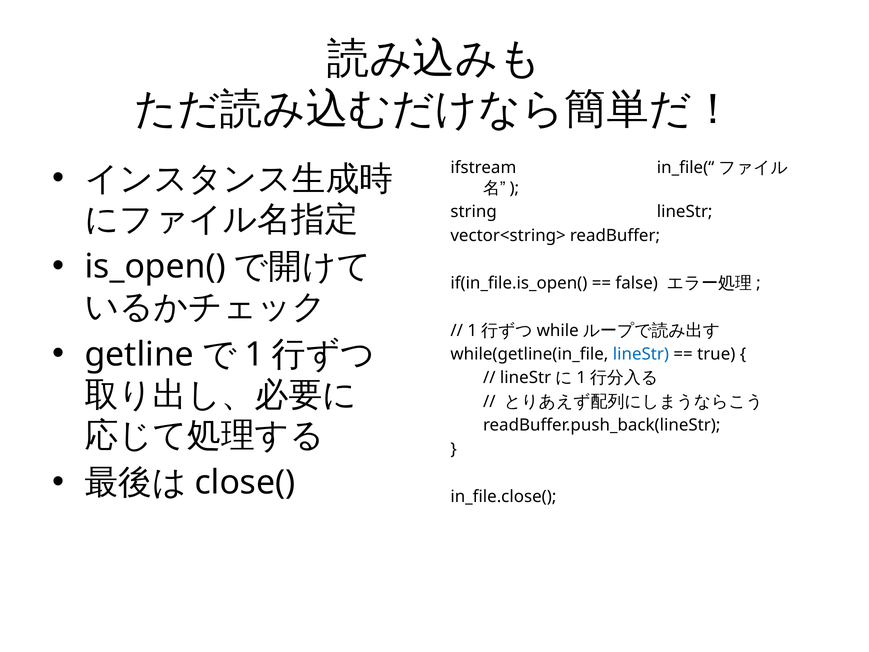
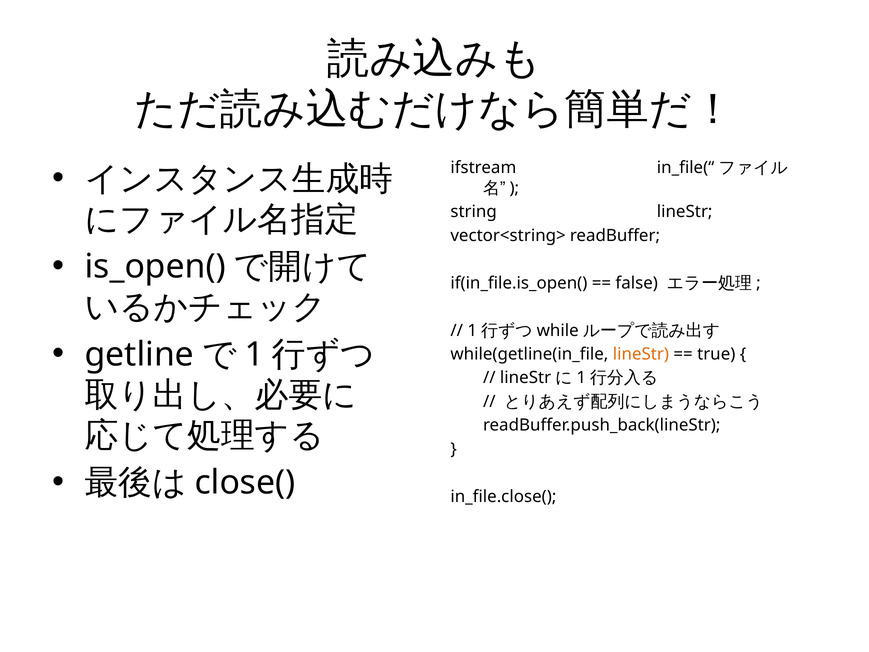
lineStr colour: blue -> orange (641, 354)
